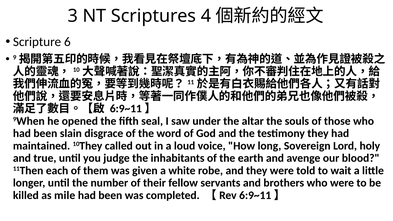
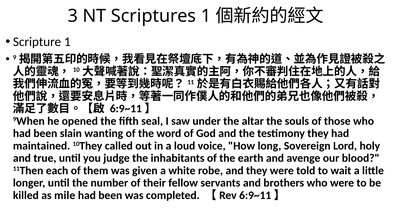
Scriptures 4: 4 -> 1 (206, 16)
Scripture 6: 6 -> 1 (67, 42)
disgrace: disgrace -> wanting (104, 133)
